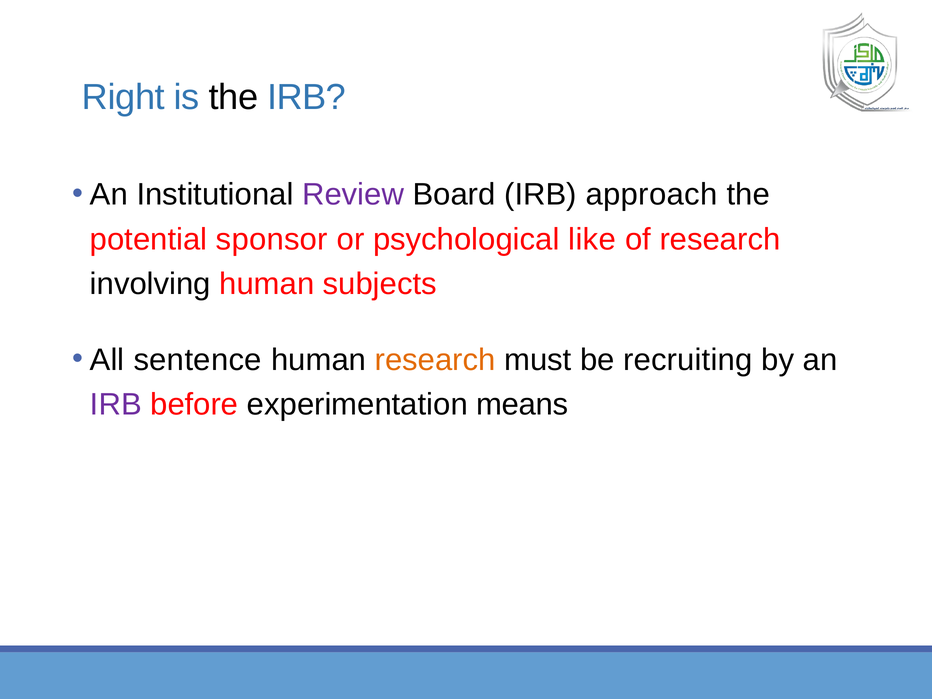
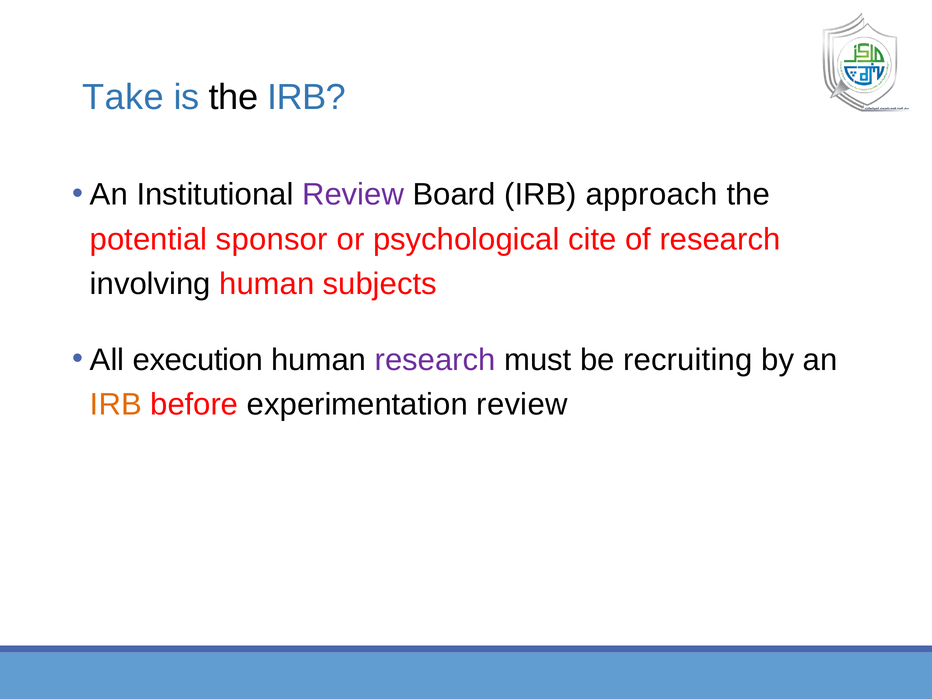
Right: Right -> Take (123, 97)
like: like -> cite (592, 239)
sentence: sentence -> execution (198, 360)
research colour: orange -> purple (435, 360)
IRB colour: purple -> orange (116, 405)
experimentation means: means -> review (522, 405)
